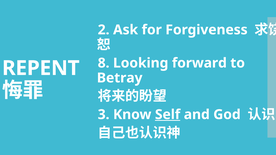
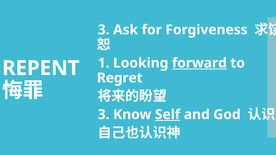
2: 2 -> 3 (104, 30)
8: 8 -> 1 (104, 63)
forward underline: none -> present (199, 63)
Betray: Betray -> Regret (120, 78)
